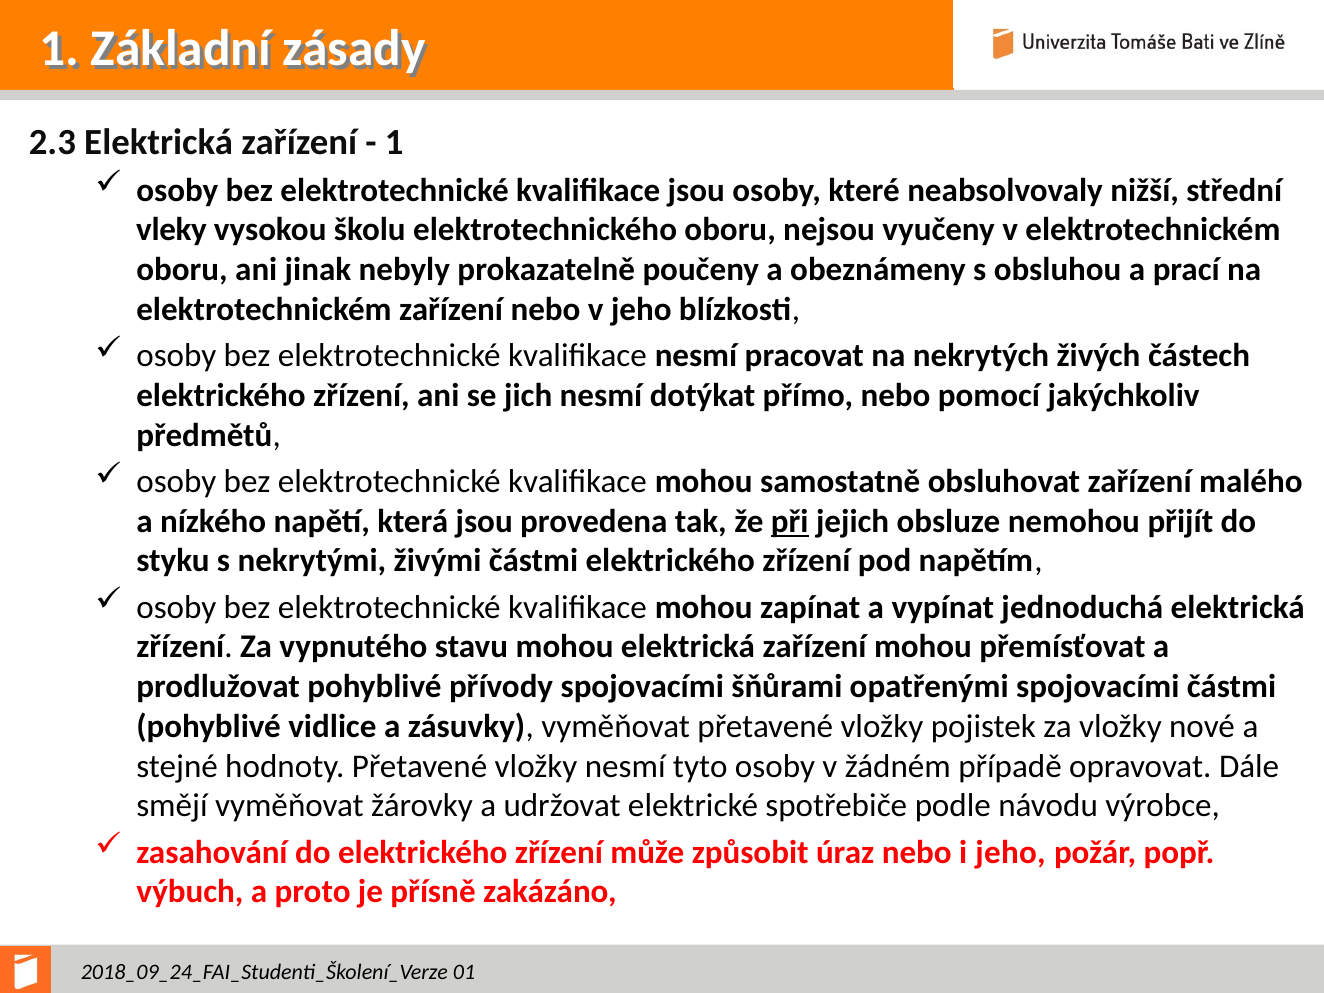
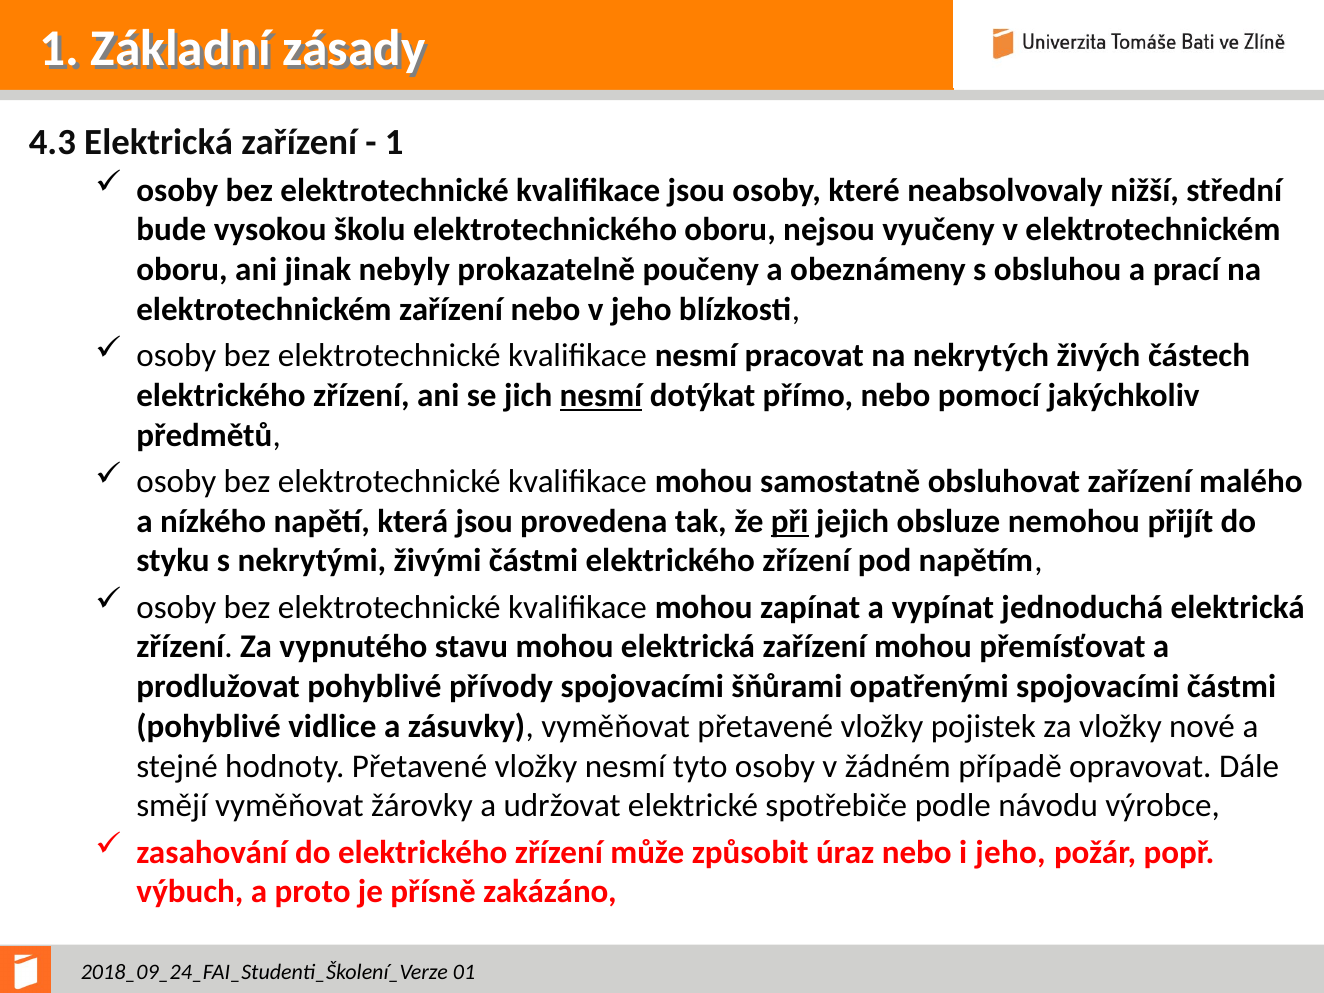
2.3: 2.3 -> 4.3 (52, 142)
vleky: vleky -> bude (171, 230)
nesmí underline: none -> present (601, 396)
